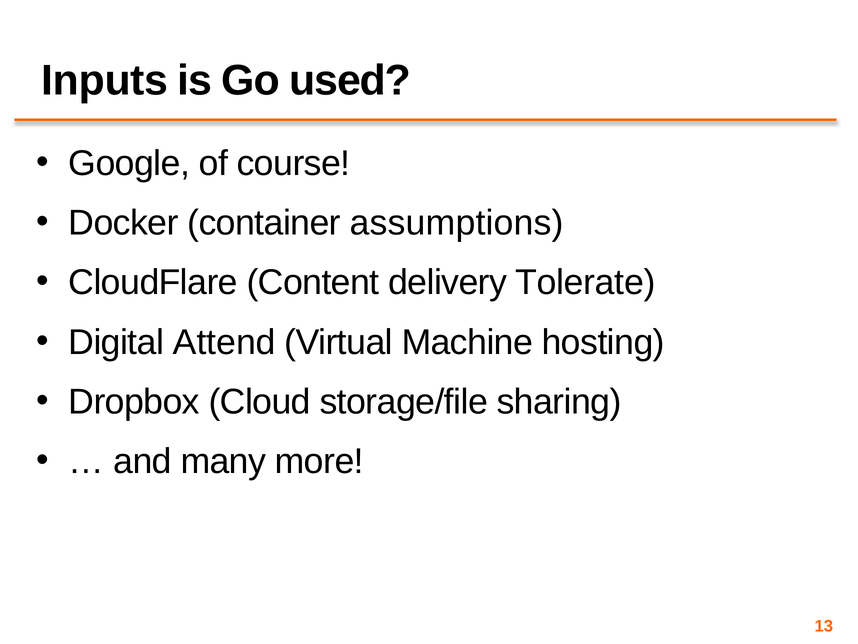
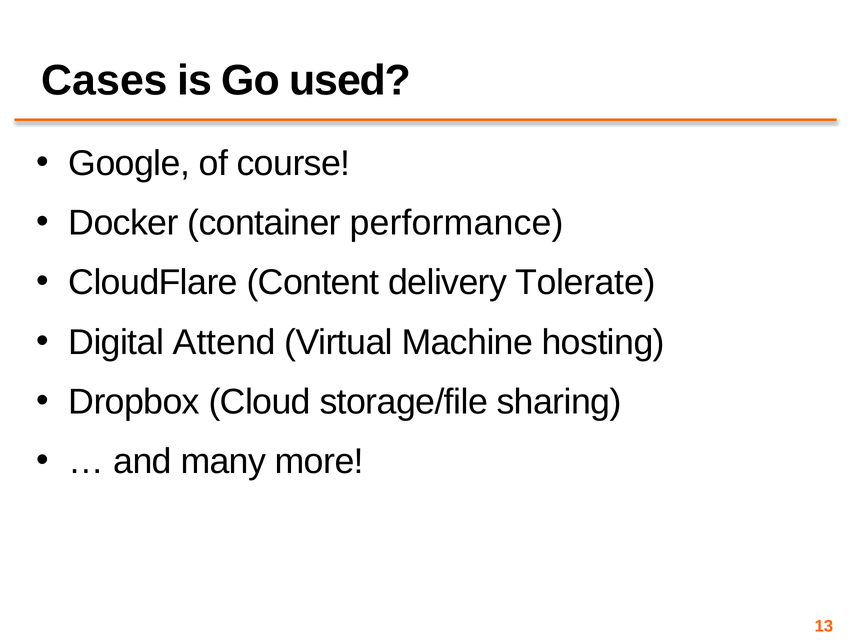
Inputs: Inputs -> Cases (105, 81)
assumptions: assumptions -> performance (457, 223)
